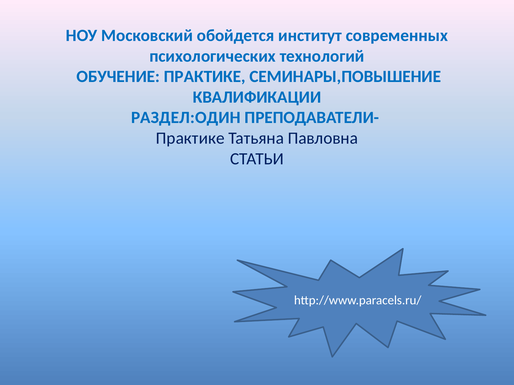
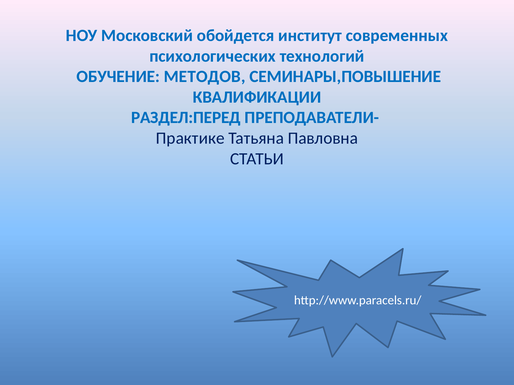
ОБУЧЕНИЕ ПРАКТИКЕ: ПРАКТИКЕ -> МЕТОДОВ (205, 77)
РАЗДЕЛ:ОДИН: РАЗДЕЛ:ОДИН -> РАЗДЕЛ:ПЕРЕД (186, 118)
